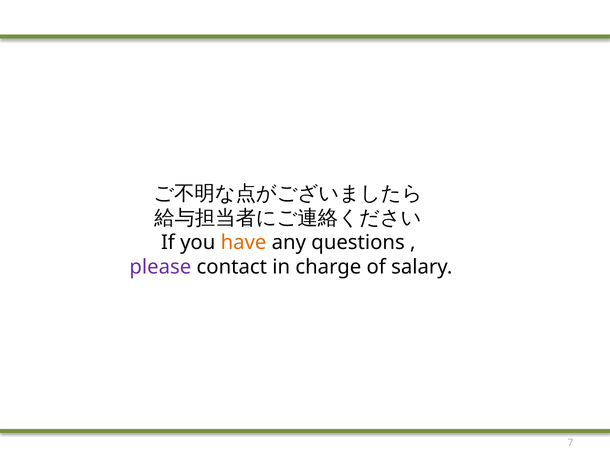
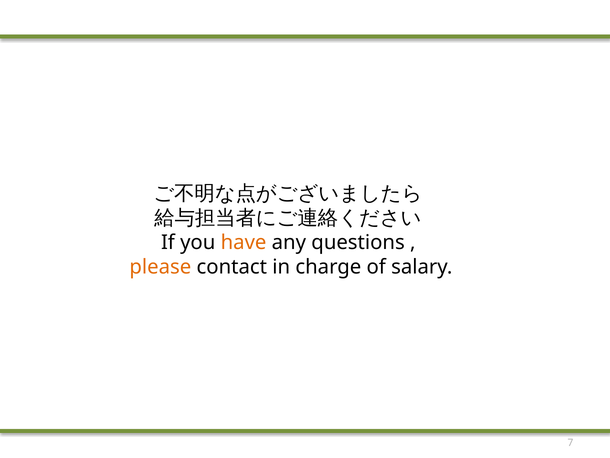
please colour: purple -> orange (160, 267)
